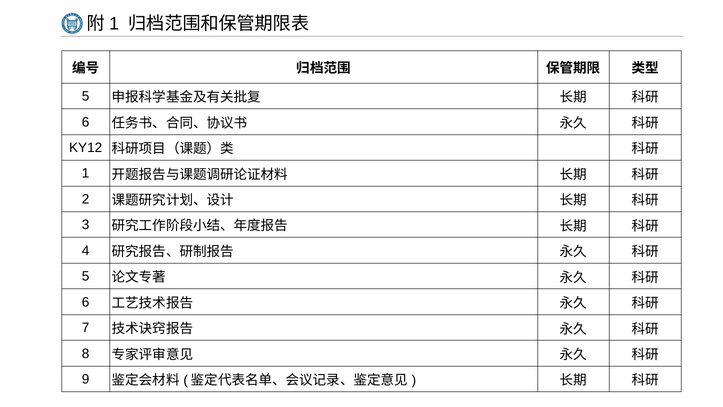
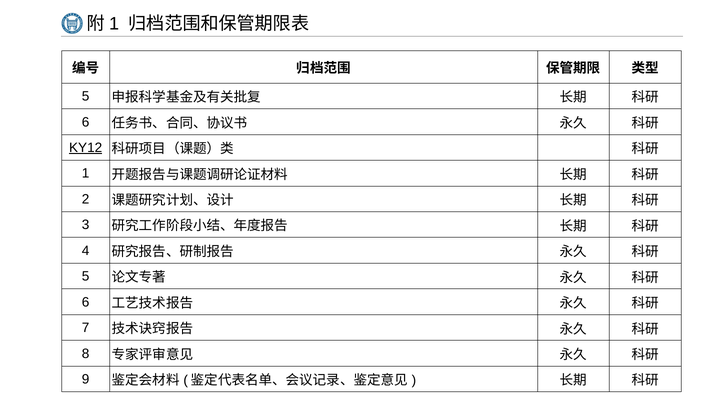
KY12 underline: none -> present (86, 148)
